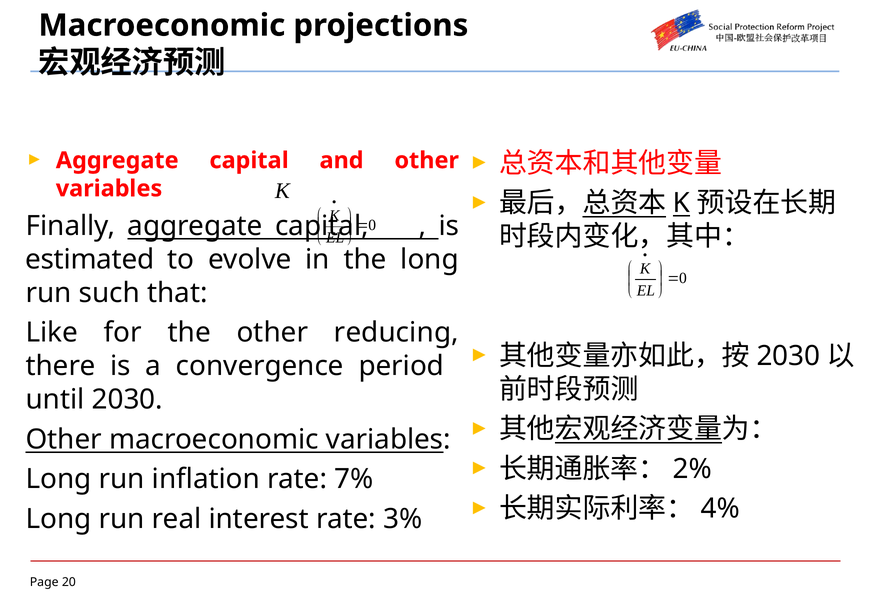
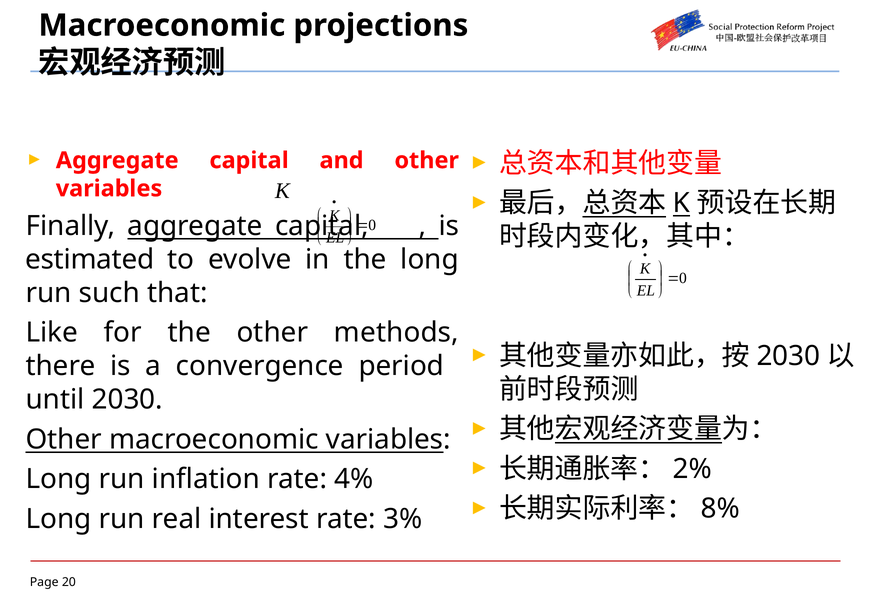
reducing: reducing -> methods (396, 333)
7%: 7% -> 4% (354, 479)
4%: 4% -> 8% (720, 509)
